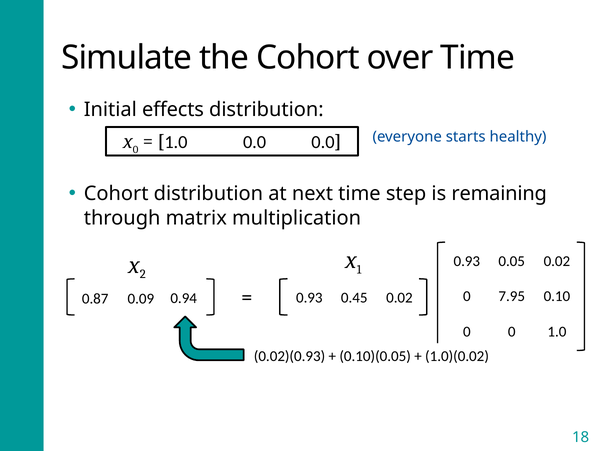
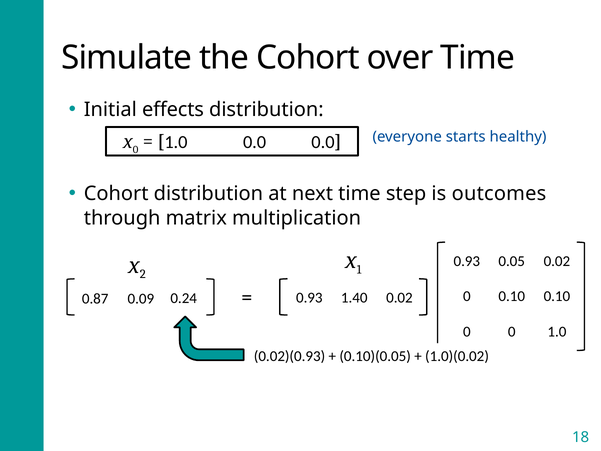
remaining: remaining -> outcomes (499, 194)
7.95: 7.95 -> 0.10 (512, 296)
0.45: 0.45 -> 1.40 (354, 298)
0.94: 0.94 -> 0.24 (184, 298)
